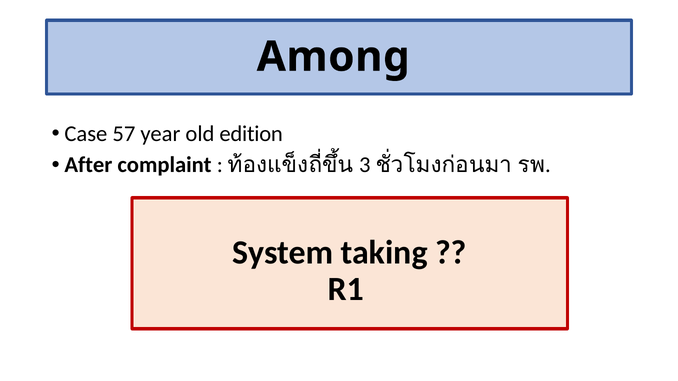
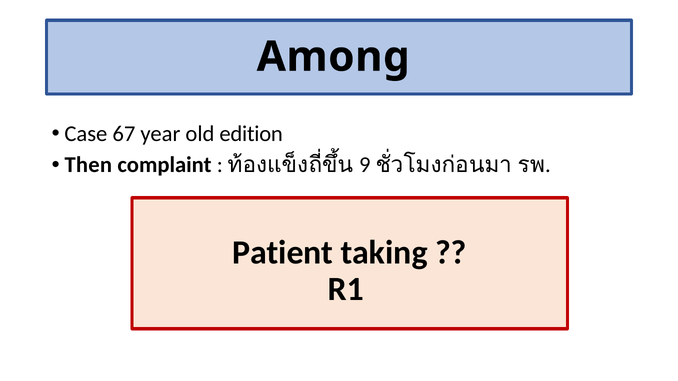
57: 57 -> 67 (124, 134)
After: After -> Then (88, 165)
3: 3 -> 9 (365, 165)
System: System -> Patient (283, 253)
